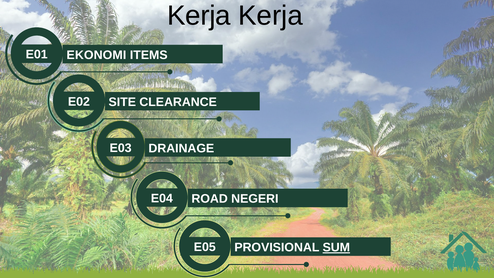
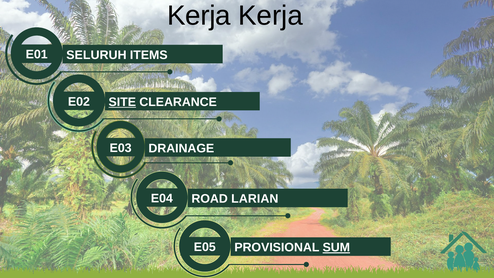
EKONOMI: EKONOMI -> SELURUH (96, 55)
SITE underline: none -> present (122, 102)
NEGERI: NEGERI -> LARIAN (255, 199)
